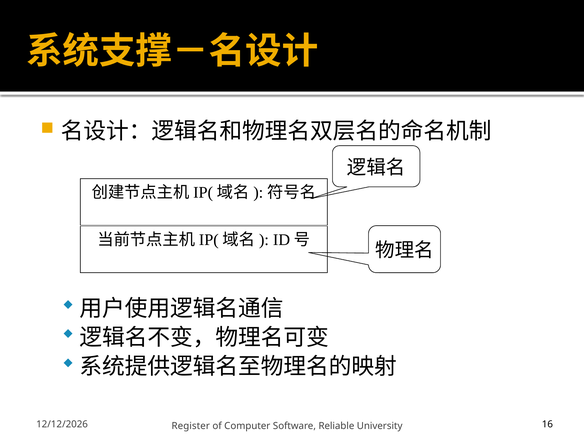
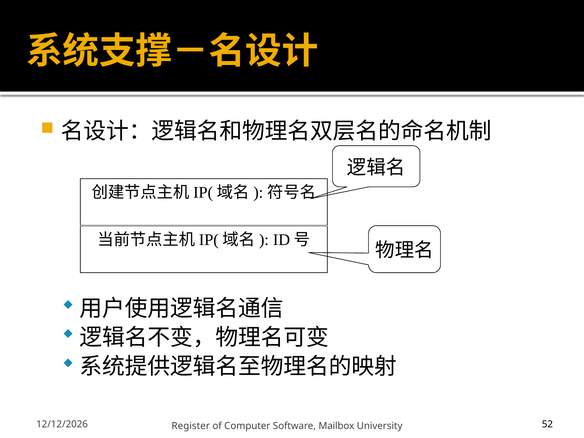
Reliable: Reliable -> Mailbox (336, 426)
16: 16 -> 52 (547, 424)
